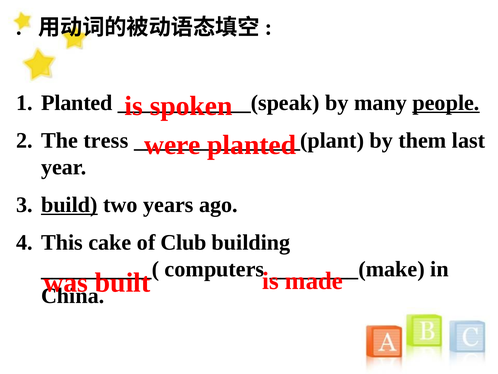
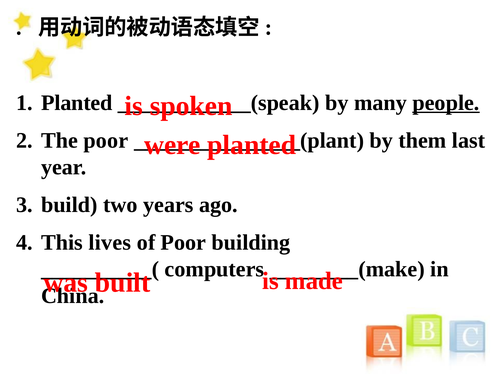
The tress: tress -> poor (106, 140)
build underline: present -> none (69, 205)
cake: cake -> lives (110, 242)
of Club: Club -> Poor (183, 242)
